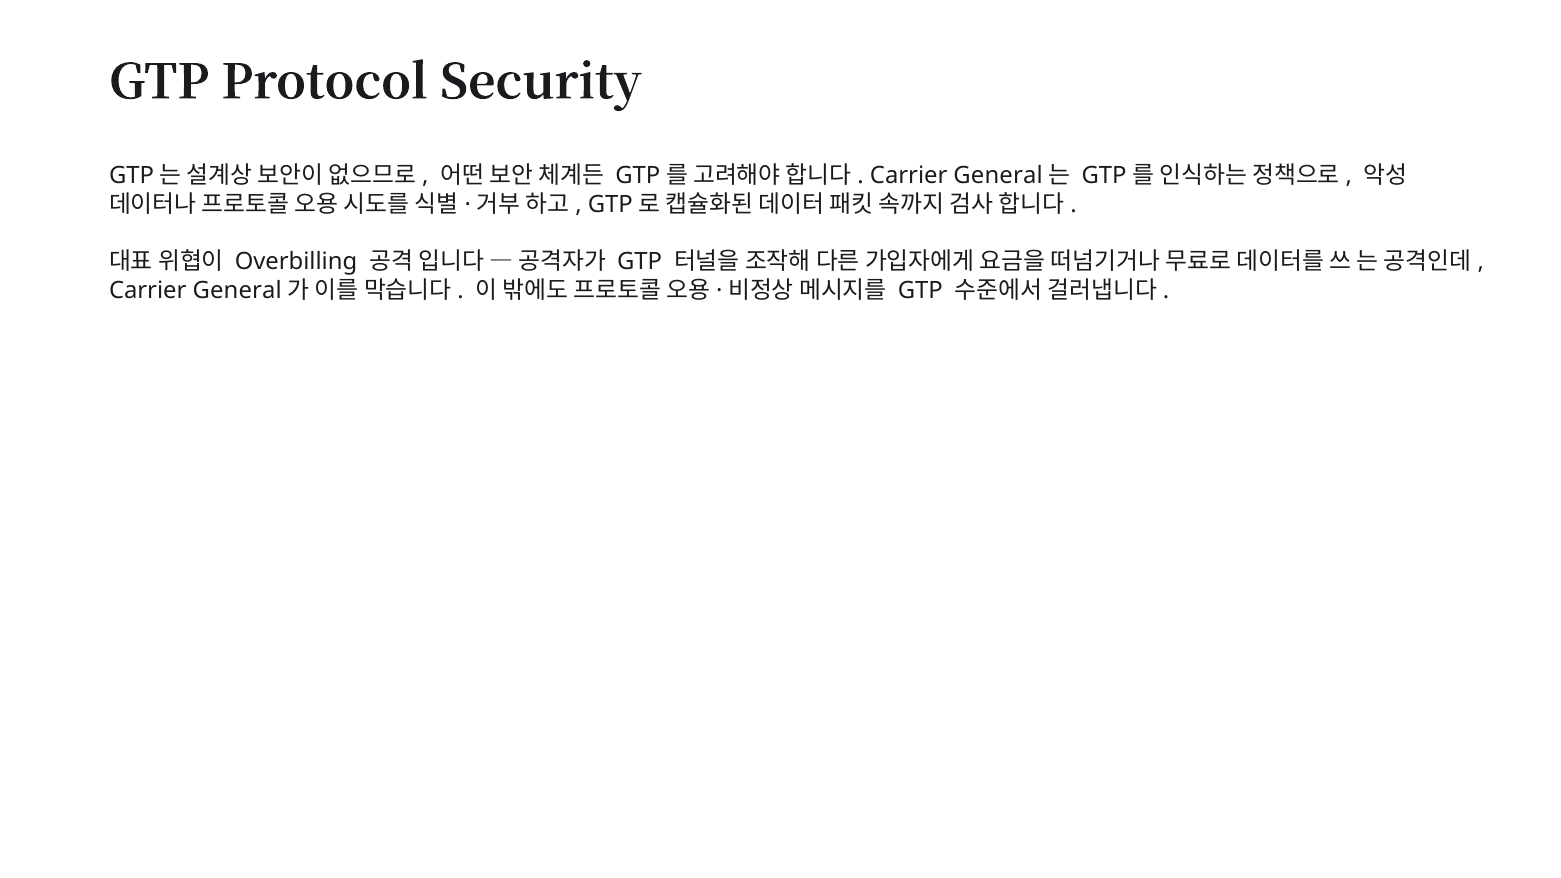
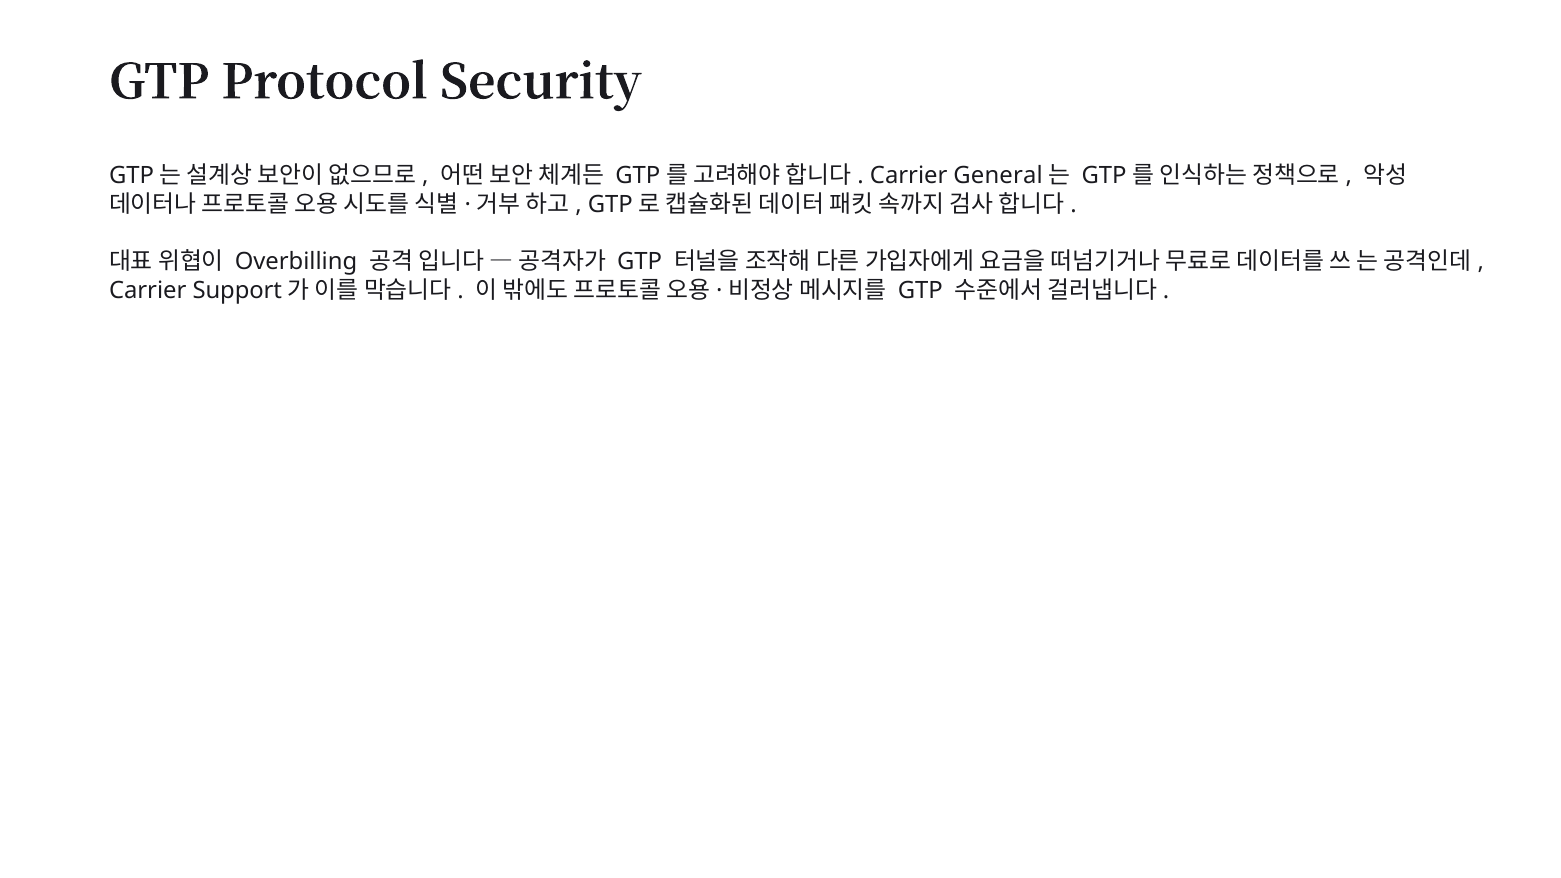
General: General -> Support (237, 290)
